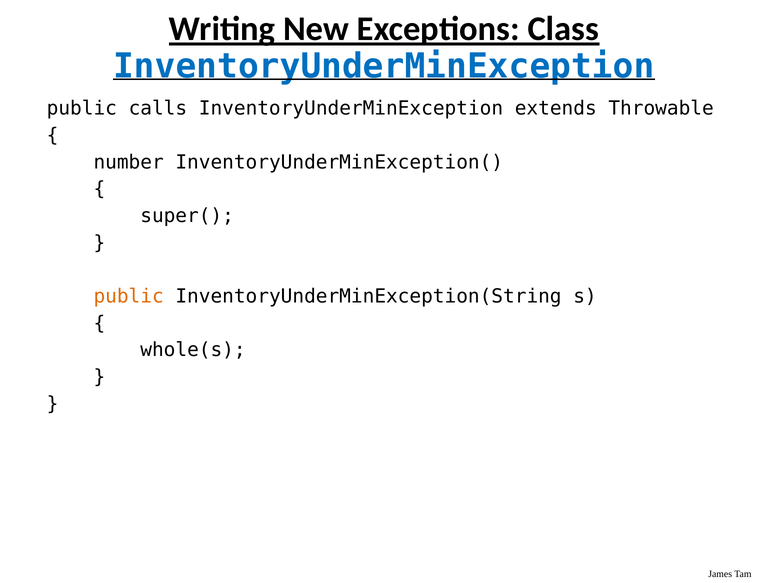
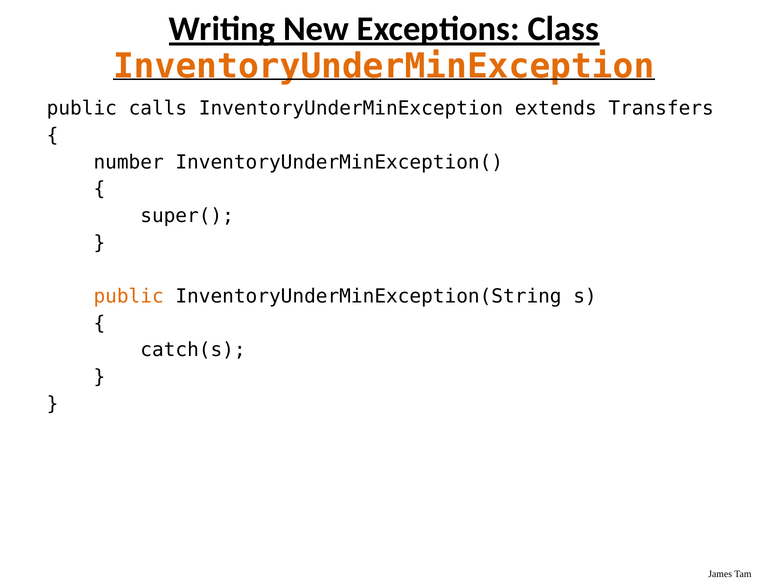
InventoryUnderMinException colour: blue -> orange (384, 66)
Throwable: Throwable -> Transfers (661, 109)
whole(s: whole(s -> catch(s (193, 350)
